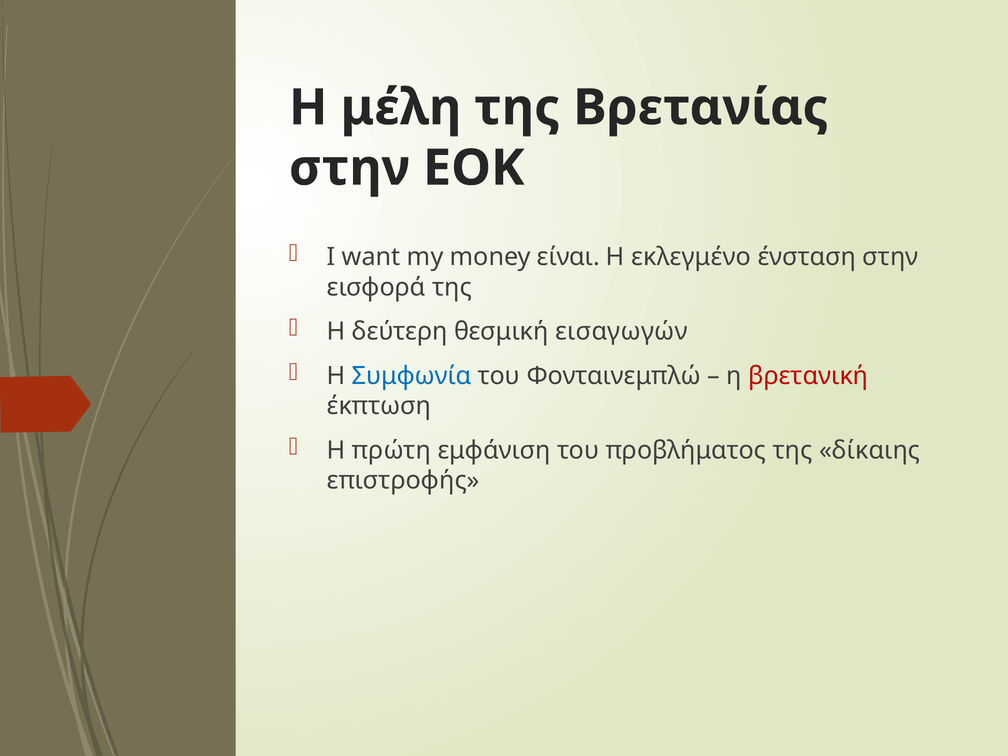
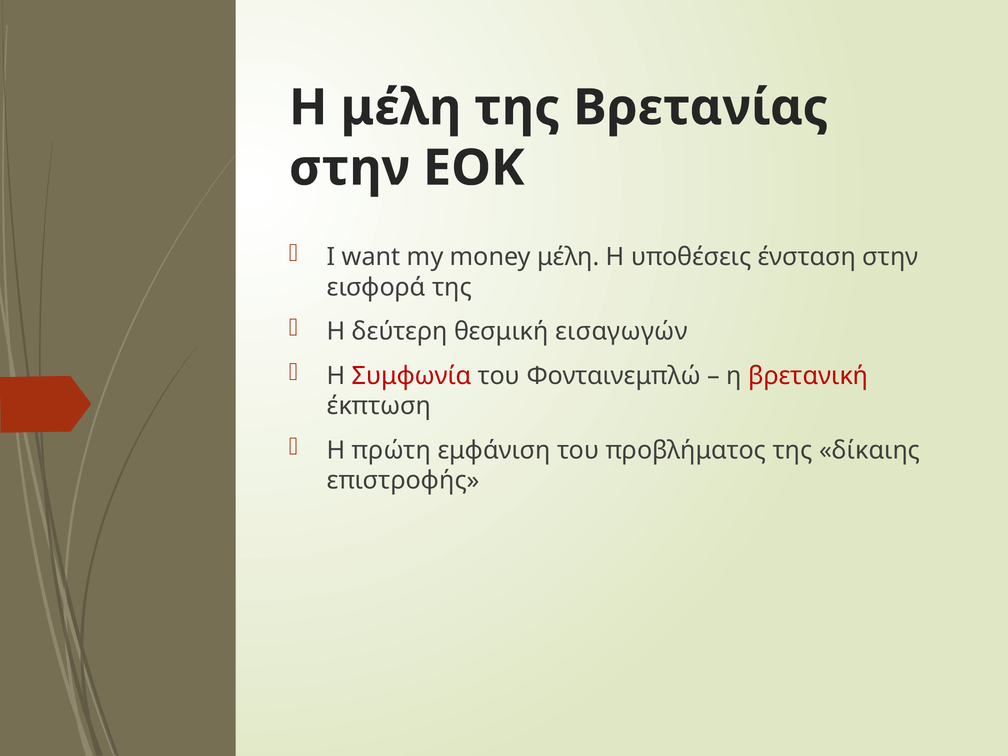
money είναι: είναι -> μέλη (568, 257)
εκλεγμένο: εκλεγμένο -> υποθέσεις (691, 257)
Συμφωνία colour: blue -> red (412, 376)
